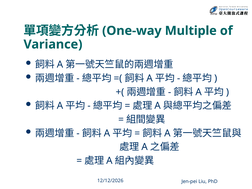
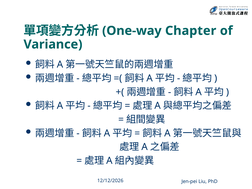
Multiple: Multiple -> Chapter (191, 31)
